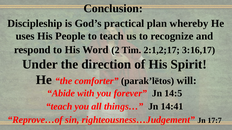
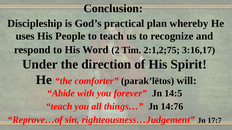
2:1,2;17: 2:1,2;17 -> 2:1,2;75 (162, 50)
14:41: 14:41 -> 14:76 (172, 107)
